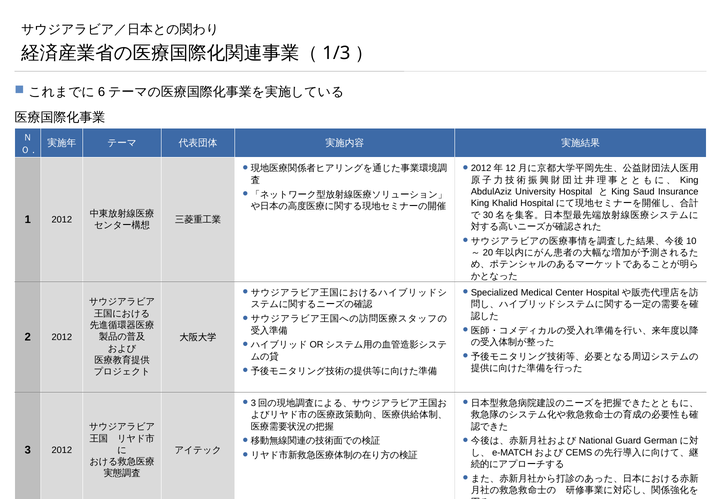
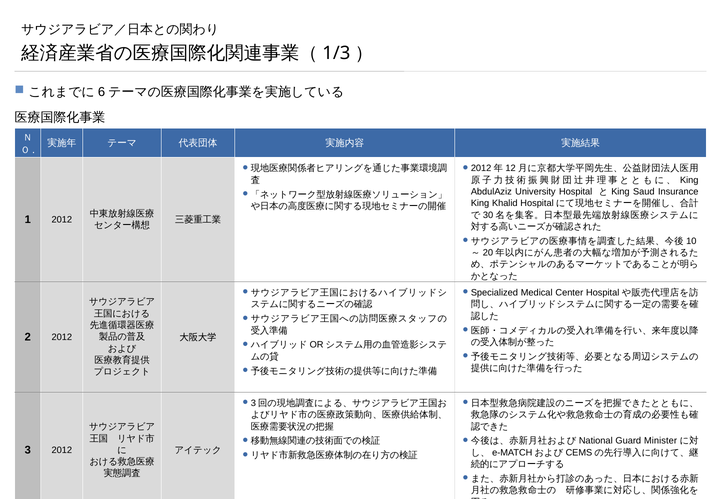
German: German -> Minister (661, 441)
